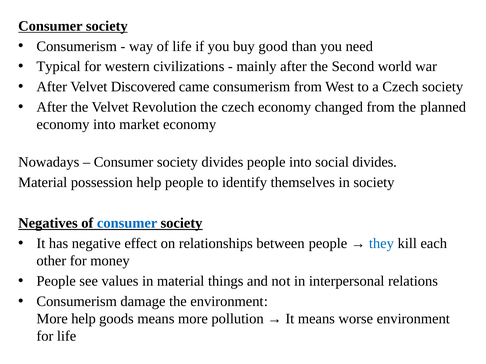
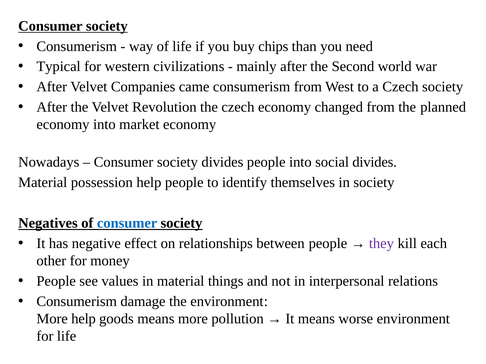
good: good -> chips (273, 46)
Discovered: Discovered -> Companies (143, 87)
they colour: blue -> purple (381, 244)
